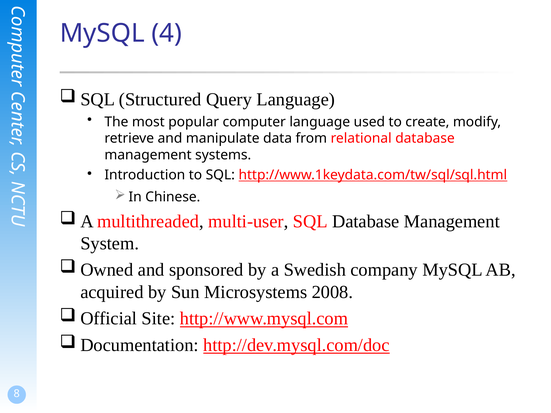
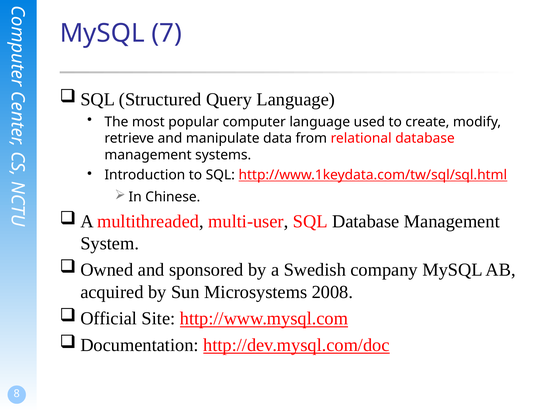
4: 4 -> 7 (167, 33)
